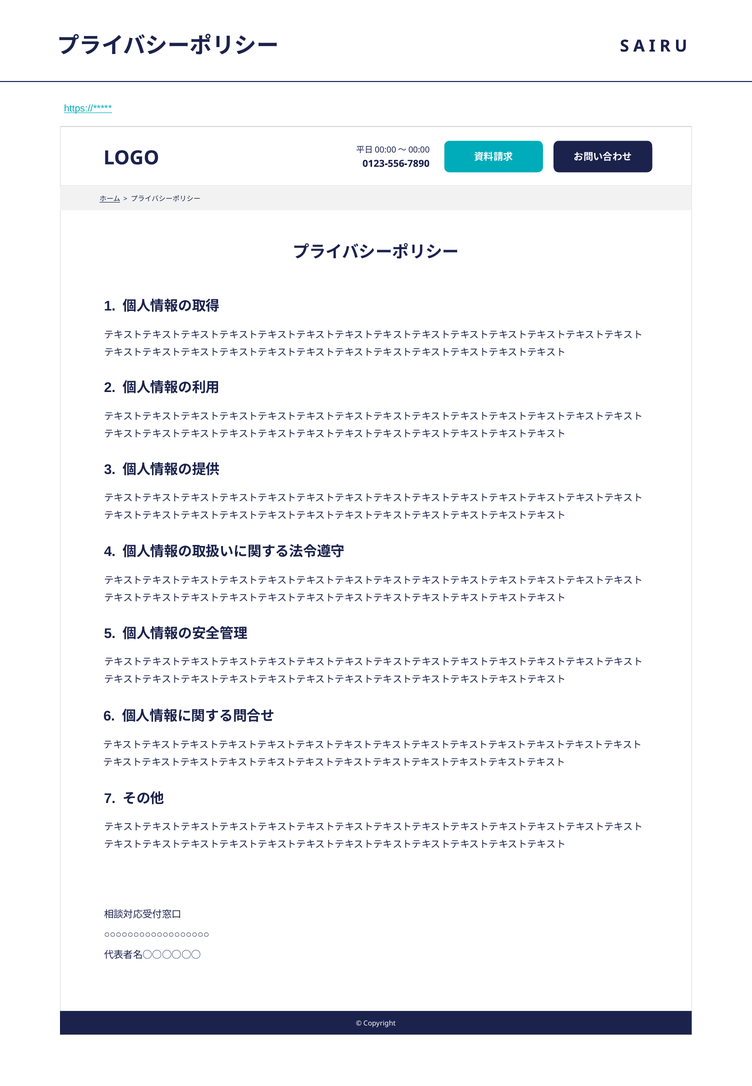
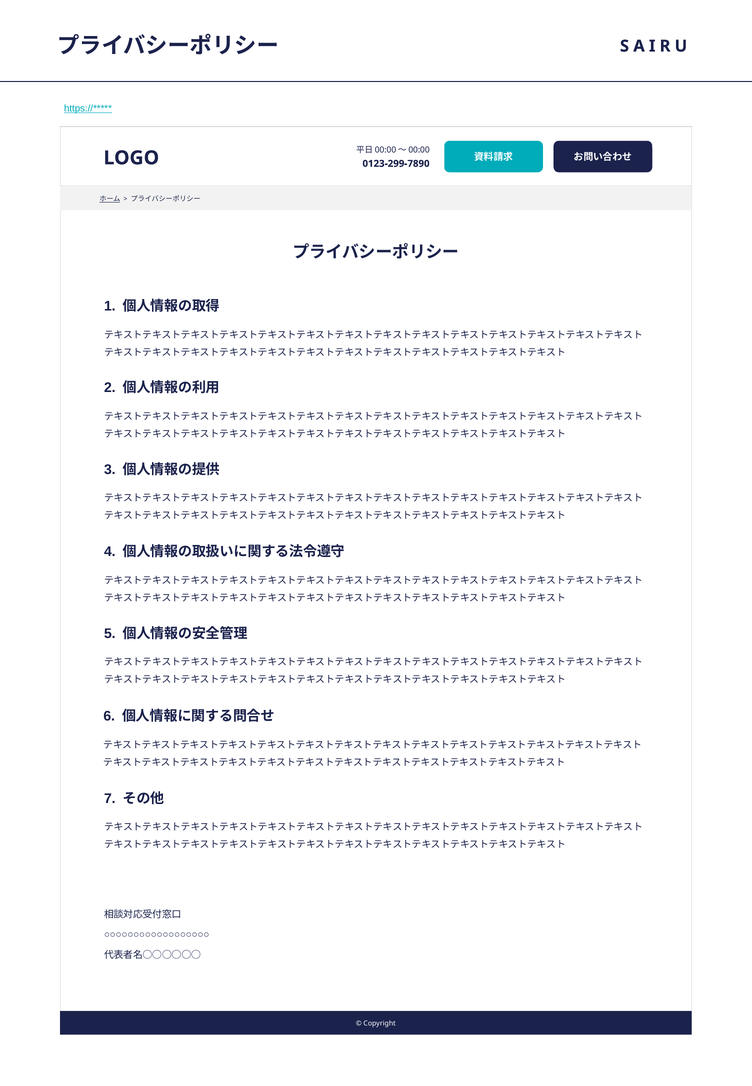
0123-556-7890: 0123-556-7890 -> 0123-299-7890 (396, 164)
